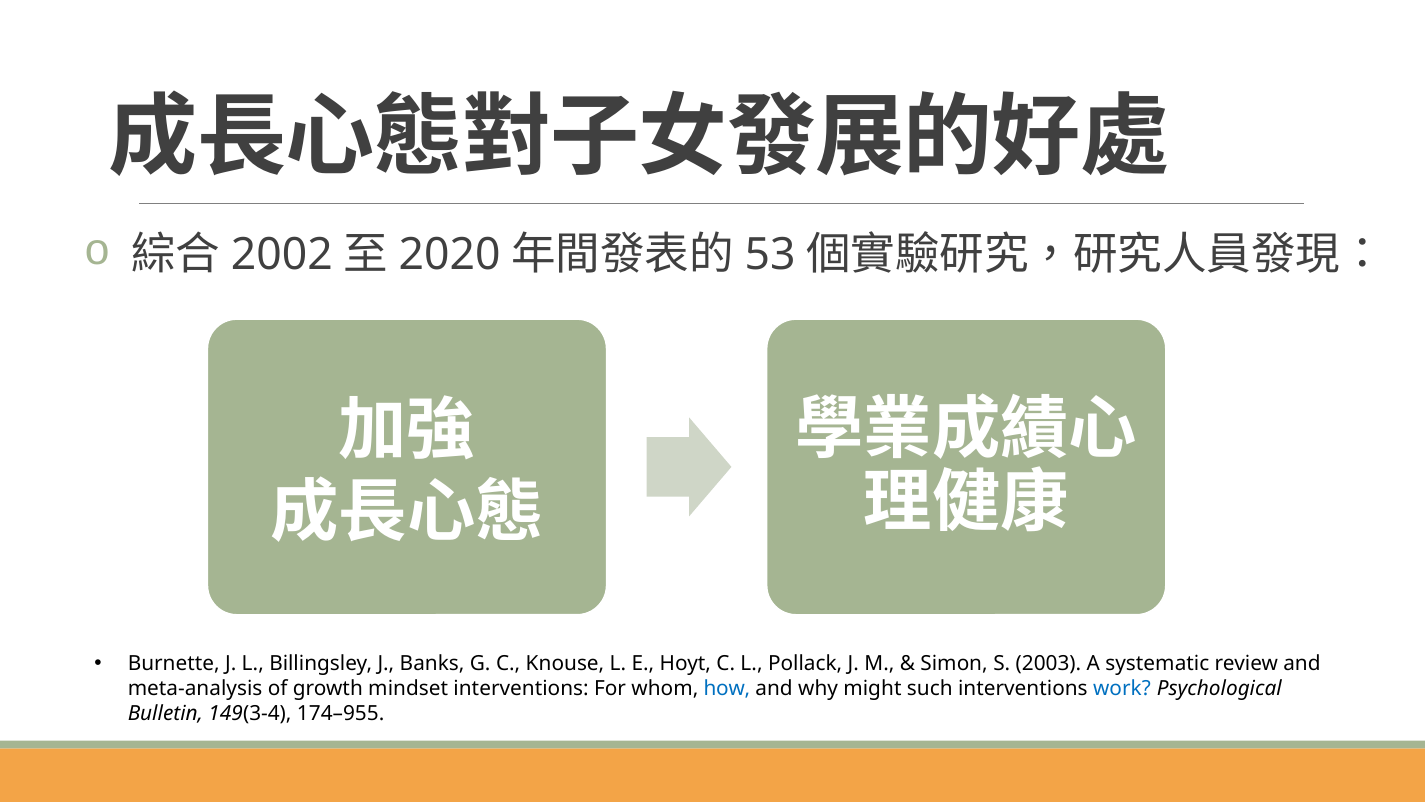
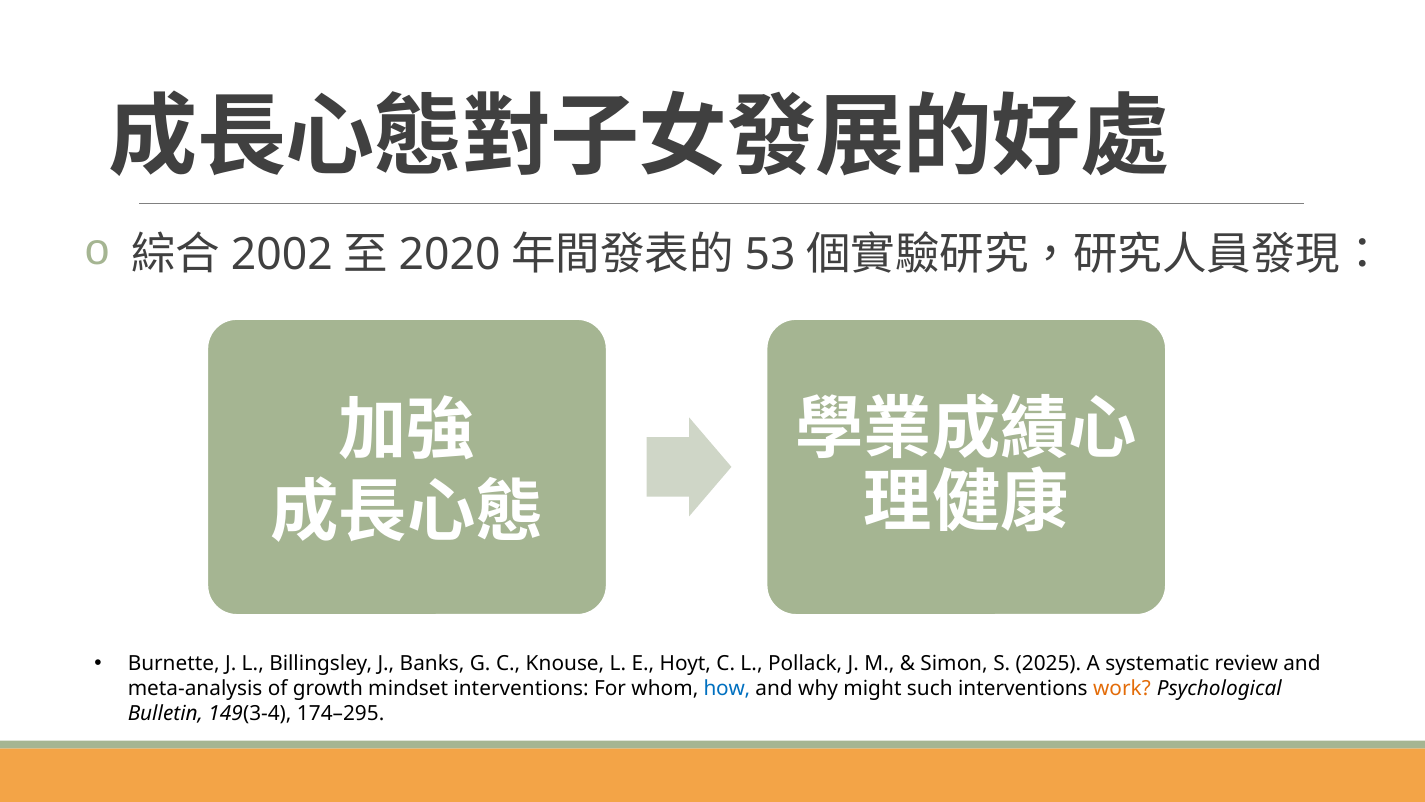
2003: 2003 -> 2025 (1048, 664)
work colour: blue -> orange (1122, 689)
174–955: 174–955 -> 174–295 (341, 714)
